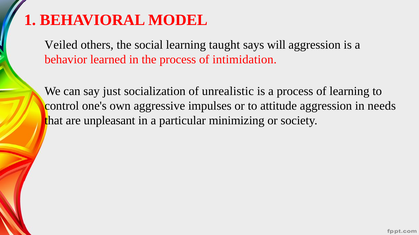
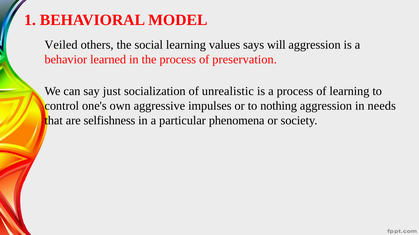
taught: taught -> values (225, 45)
intimidation: intimidation -> preservation (245, 60)
attitude: attitude -> nothing (279, 106)
unpleasant: unpleasant -> selfishness (109, 121)
minimizing: minimizing -> phenomena (237, 121)
